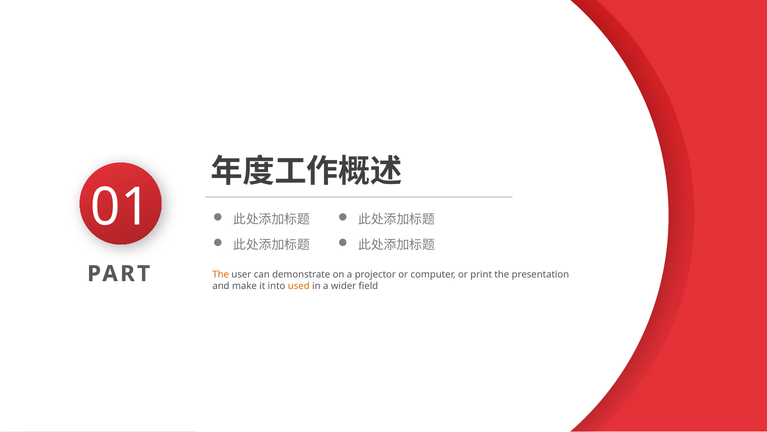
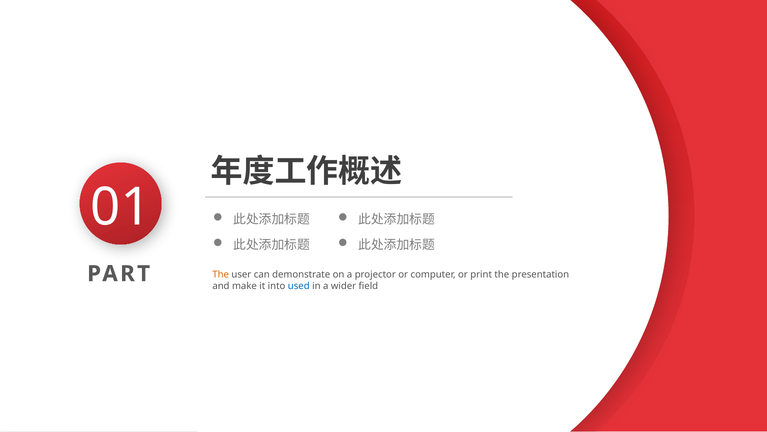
used colour: orange -> blue (299, 286)
